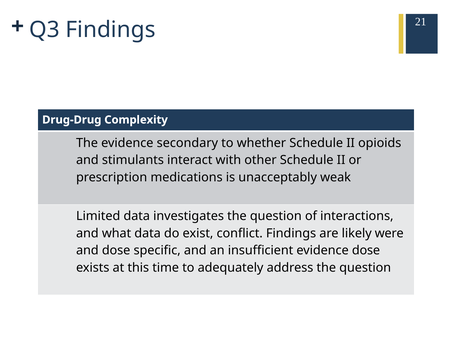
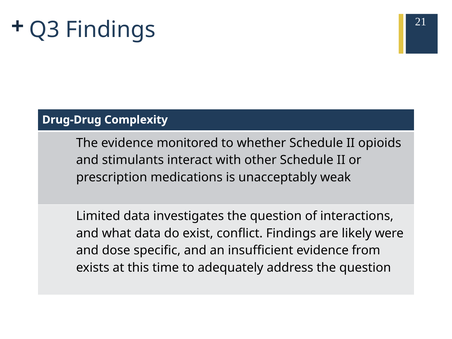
secondary: secondary -> monitored (187, 143)
evidence dose: dose -> from (366, 250)
